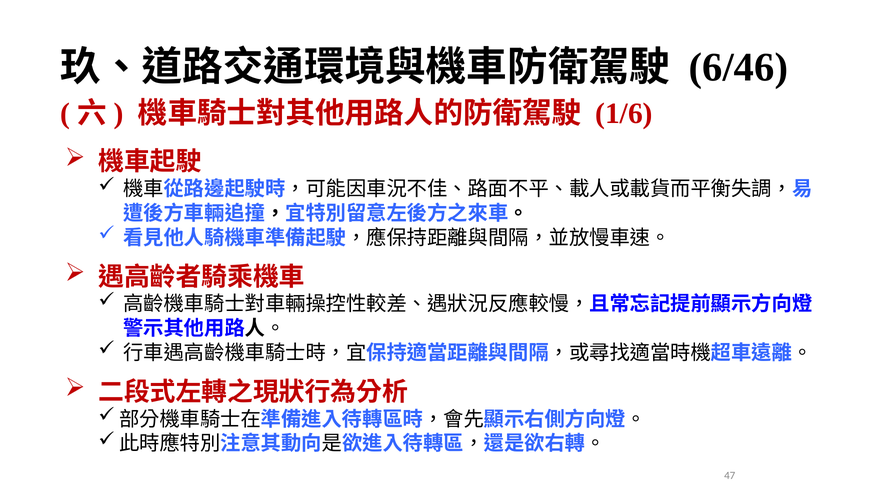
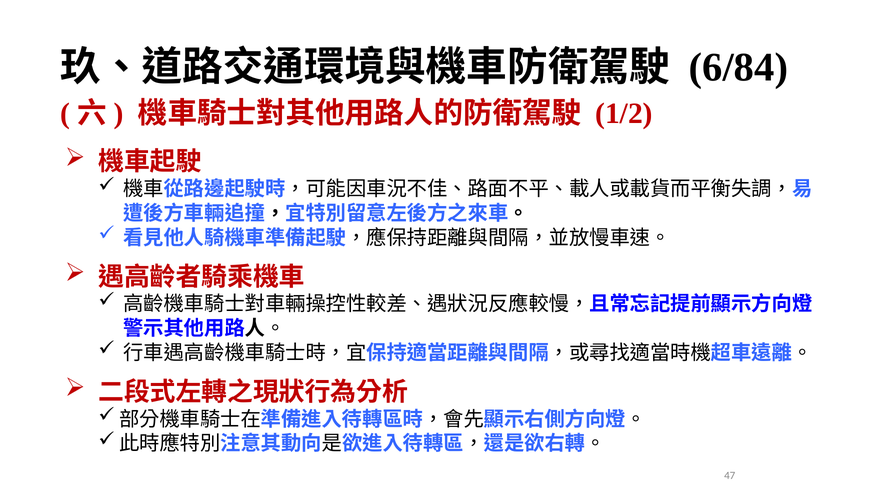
6/46: 6/46 -> 6/84 (739, 67)
1/6: 1/6 -> 1/2 (624, 114)
